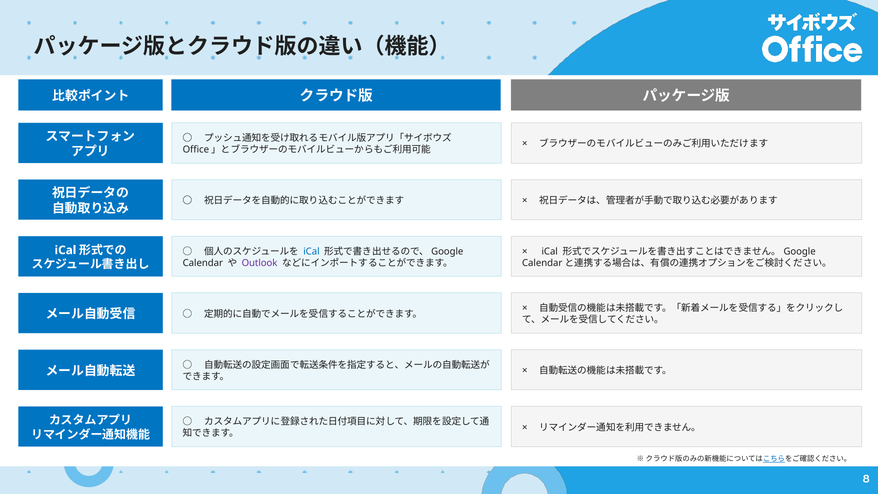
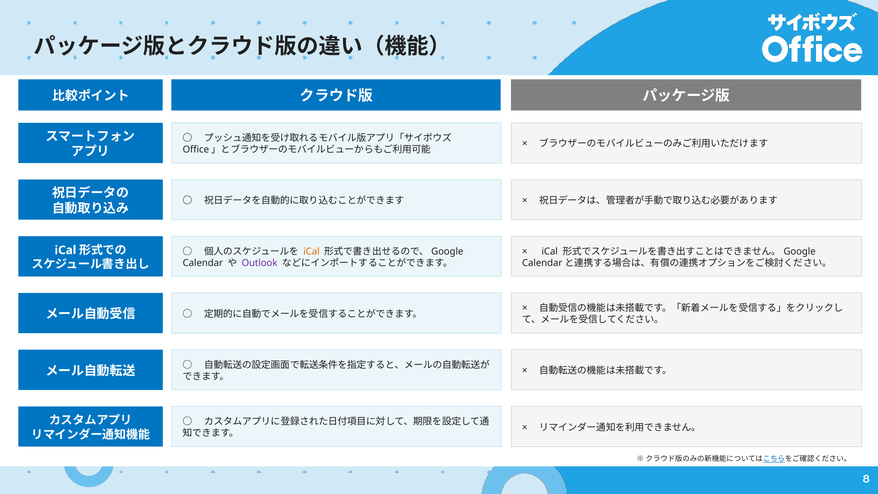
iCal colour: blue -> orange (311, 251)
